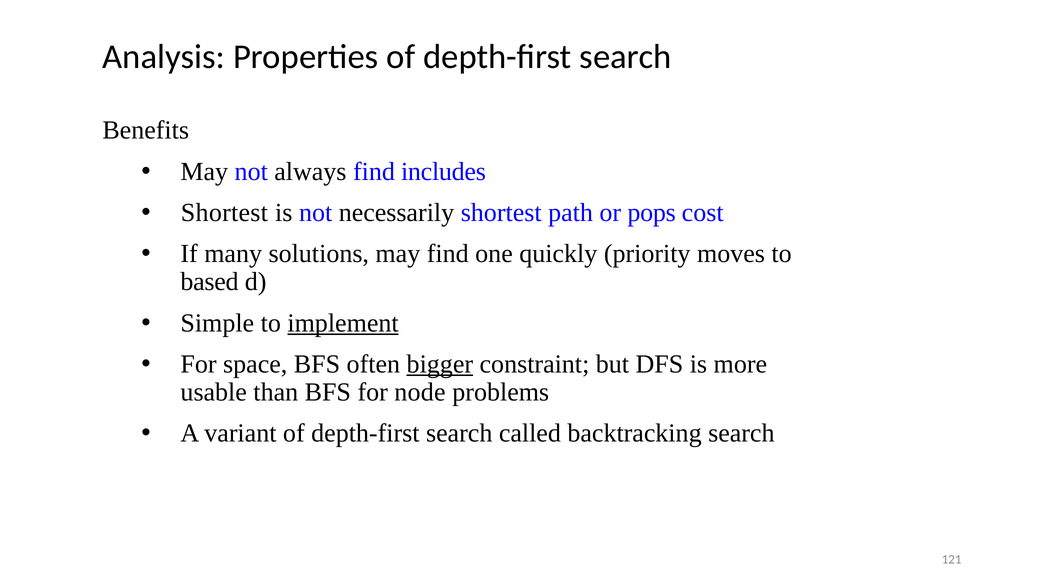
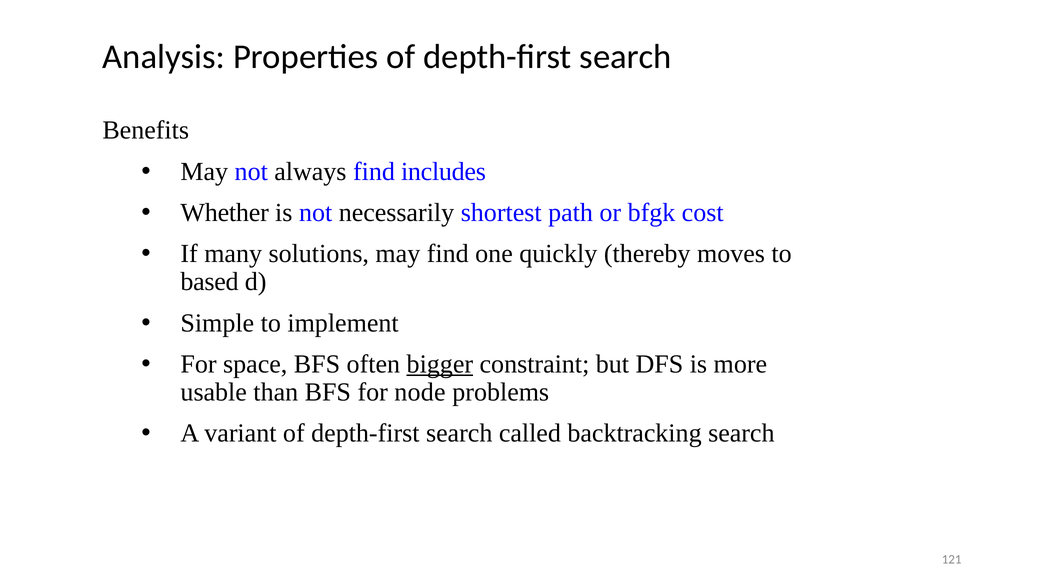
Shortest: Shortest -> Whether (225, 212)
pops: pops -> bfgk (651, 212)
priority: priority -> thereby (647, 254)
implement underline: present -> none (343, 323)
